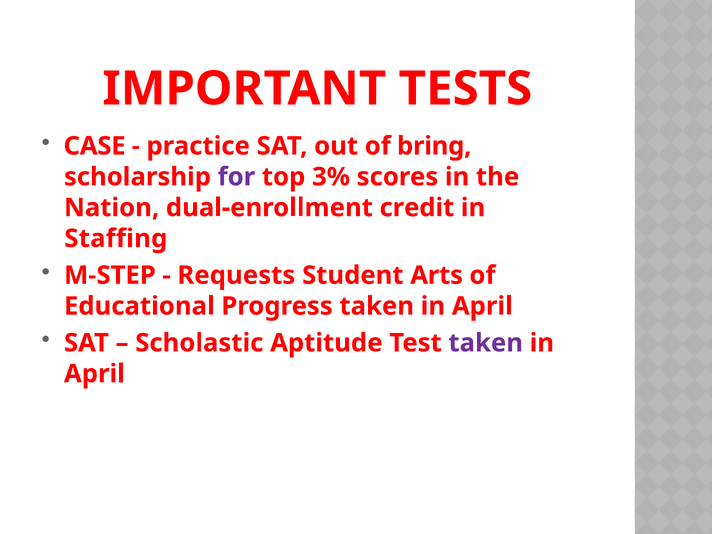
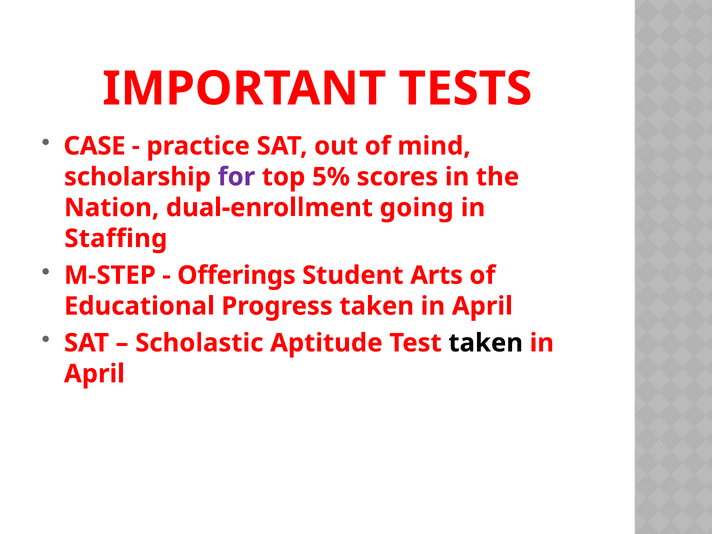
bring: bring -> mind (434, 146)
3%: 3% -> 5% (331, 177)
credit: credit -> going (417, 208)
Requests: Requests -> Offerings (236, 275)
taken colour: purple -> black (486, 343)
